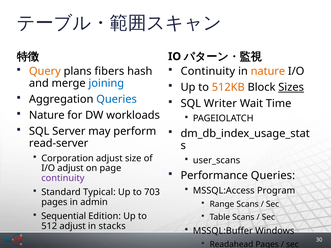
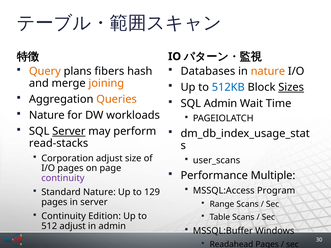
Continuity: Continuity -> Databases (208, 71)
joining colour: blue -> orange (106, 83)
512KB colour: orange -> blue (228, 87)
Queries colour: blue -> orange (117, 99)
SQL Writer: Writer -> Admin (220, 103)
Server underline: none -> present (69, 131)
read-server: read-server -> read-stacks (59, 143)
I/O adjust: adjust -> pages (70, 168)
Performance Queries: Queries -> Multiple (273, 176)
Standard Typical: Typical -> Nature (99, 192)
703: 703 -> 129 (152, 192)
in admin: admin -> server (94, 202)
Sequential: Sequential -> Continuity (64, 216)
in stacks: stacks -> admin (112, 226)
